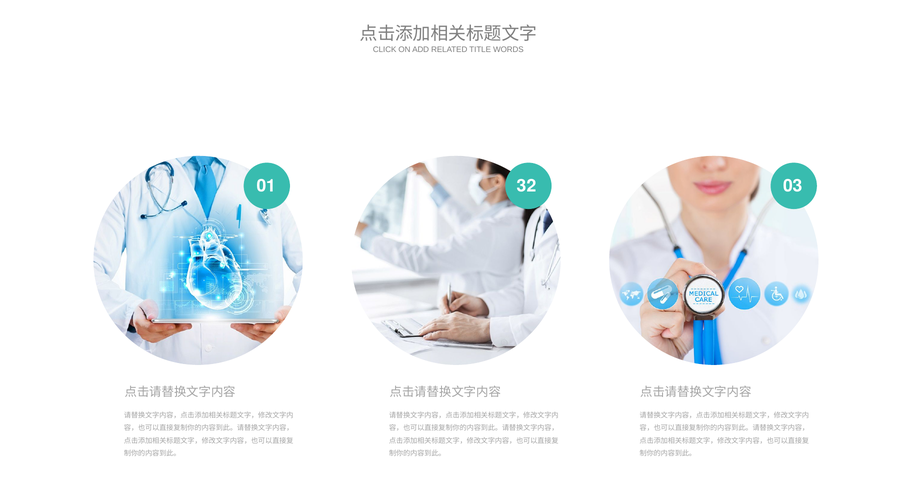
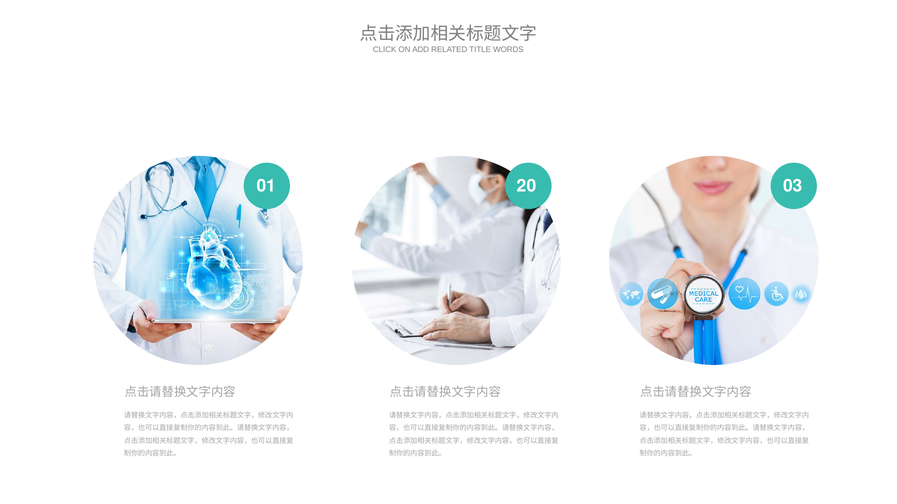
32: 32 -> 20 (527, 186)
